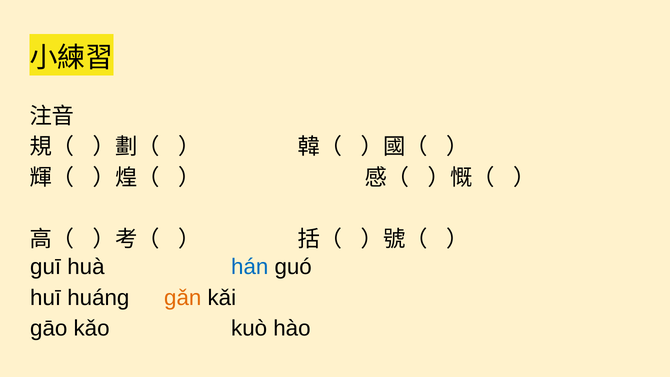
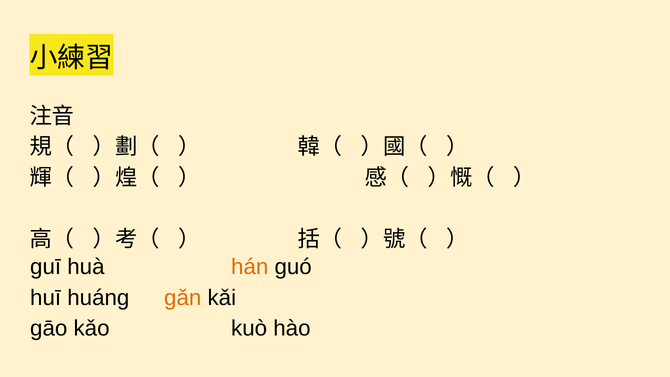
hán colour: blue -> orange (250, 267)
